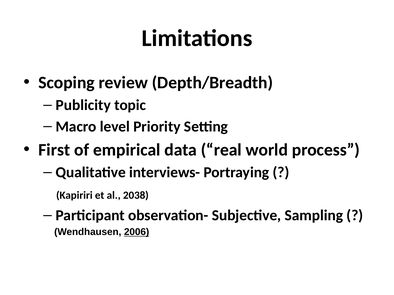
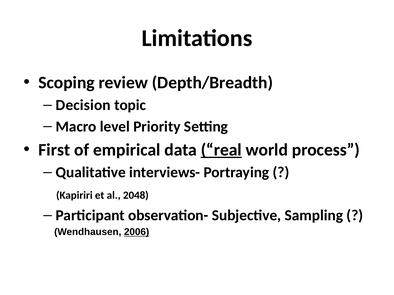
Publicity: Publicity -> Decision (83, 105)
real underline: none -> present (221, 150)
2038: 2038 -> 2048 (136, 196)
